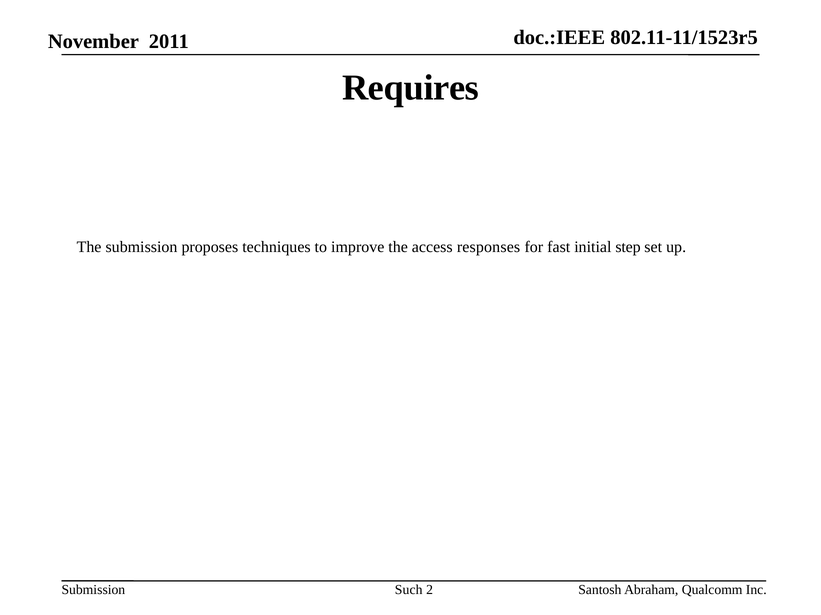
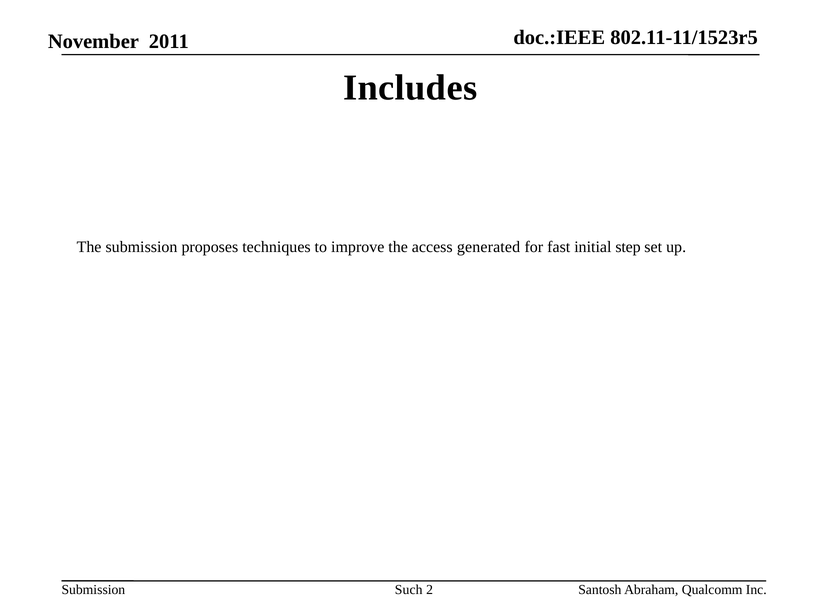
Requires: Requires -> Includes (410, 88)
responses: responses -> generated (489, 247)
